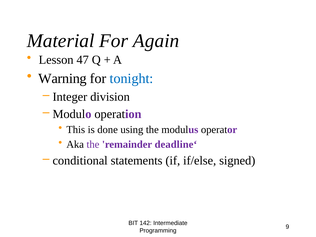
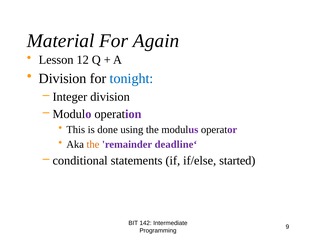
47: 47 -> 12 (83, 60)
Warning: Warning -> Division (63, 79)
the colour: purple -> orange (93, 144)
signed: signed -> started (237, 161)
